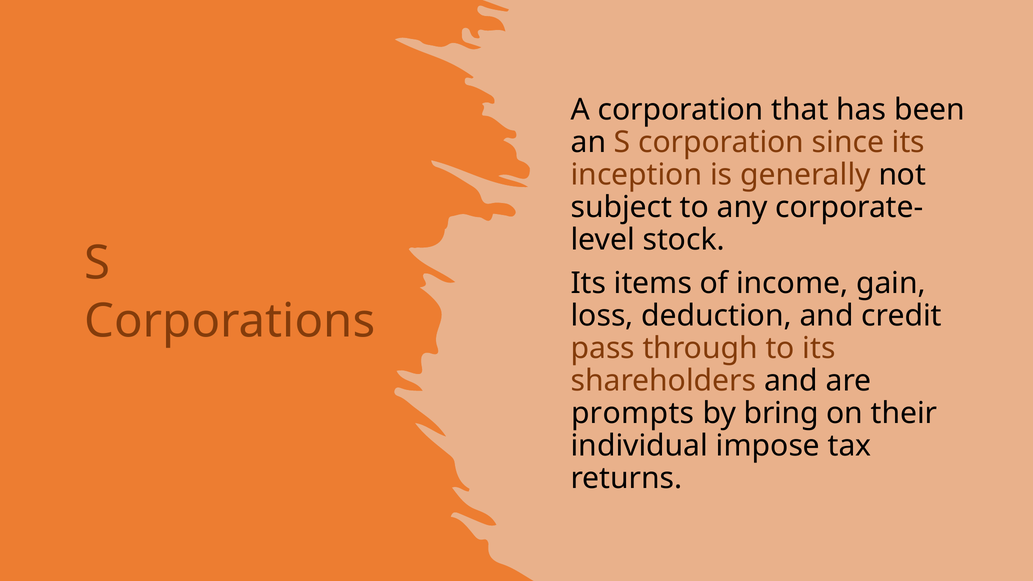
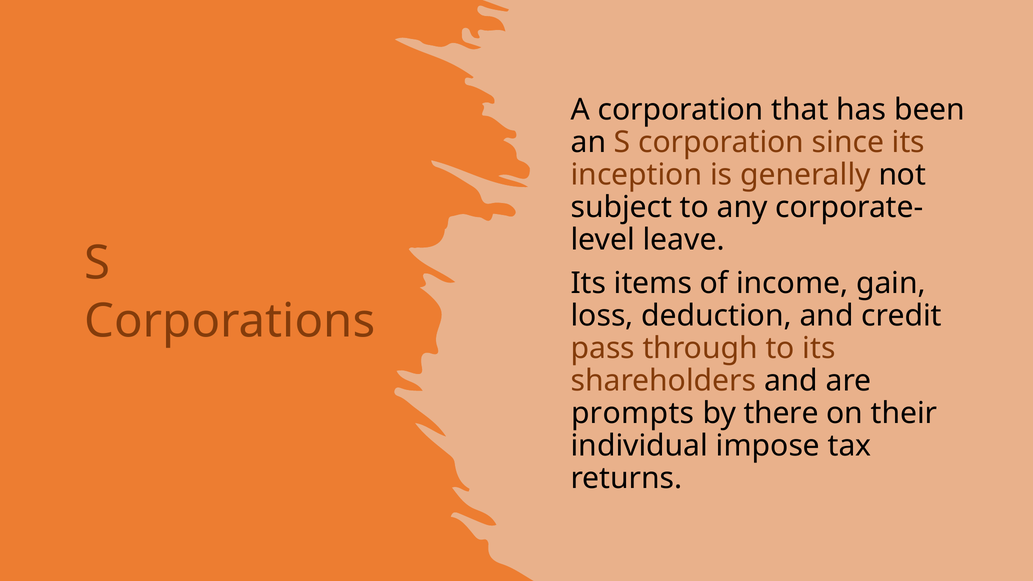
stock: stock -> leave (684, 240)
bring: bring -> there (781, 413)
